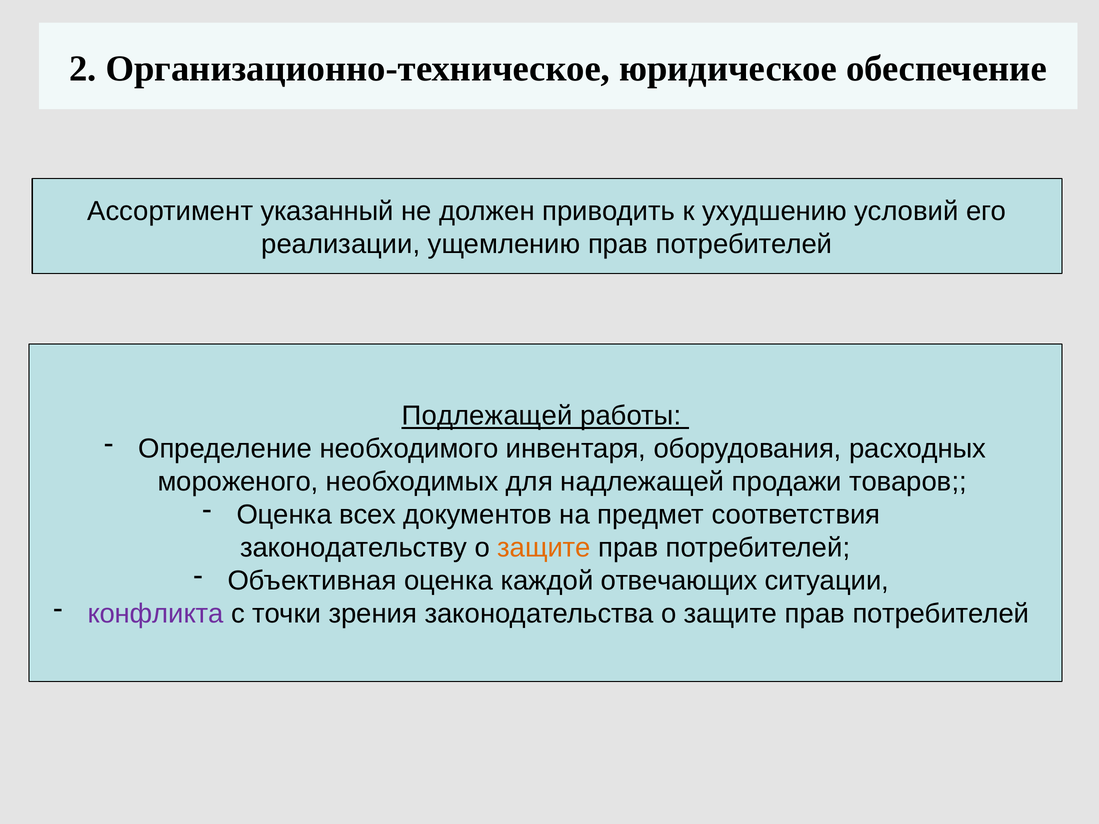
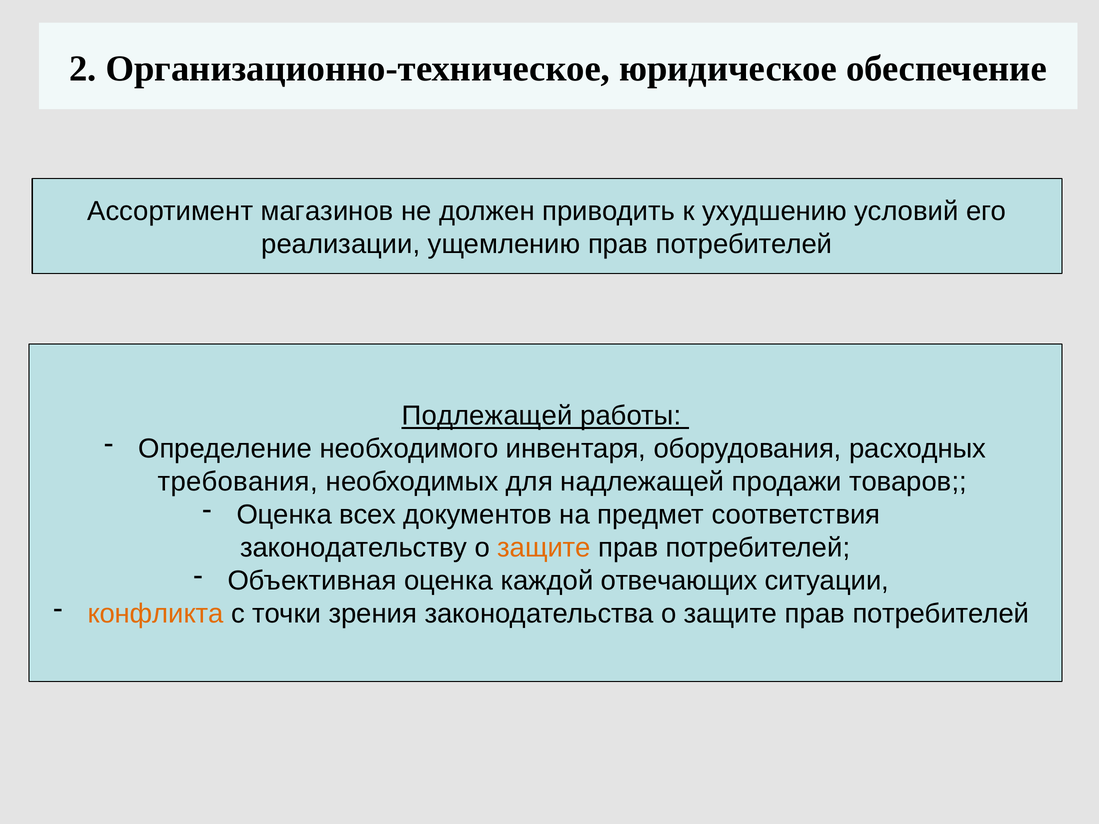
указанный: указанный -> магазинов (327, 211)
мороженого: мороженого -> требования (238, 482)
конфликта colour: purple -> orange (156, 614)
